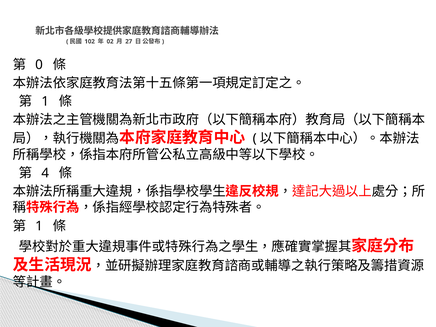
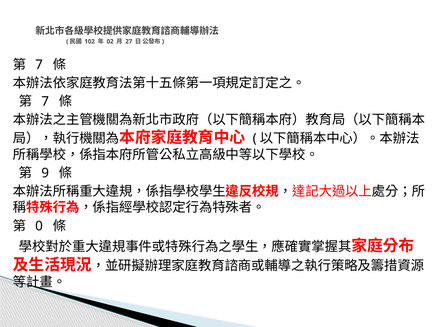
0: 0 -> 7 (39, 65)
1: 1 -> 7 (45, 101)
4: 4 -> 9 (45, 173)
1: 1 -> 0 (39, 226)
